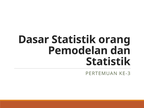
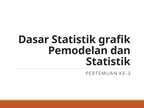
orang: orang -> grafik (114, 40)
